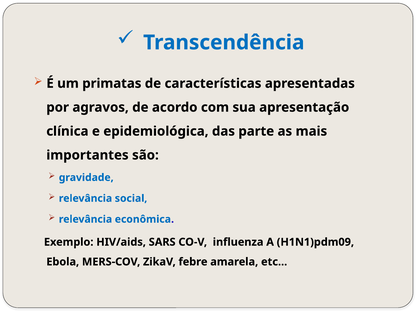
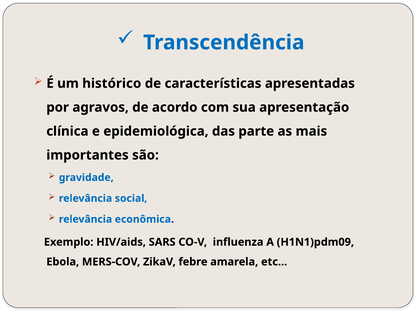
primatas: primatas -> histórico (112, 83)
